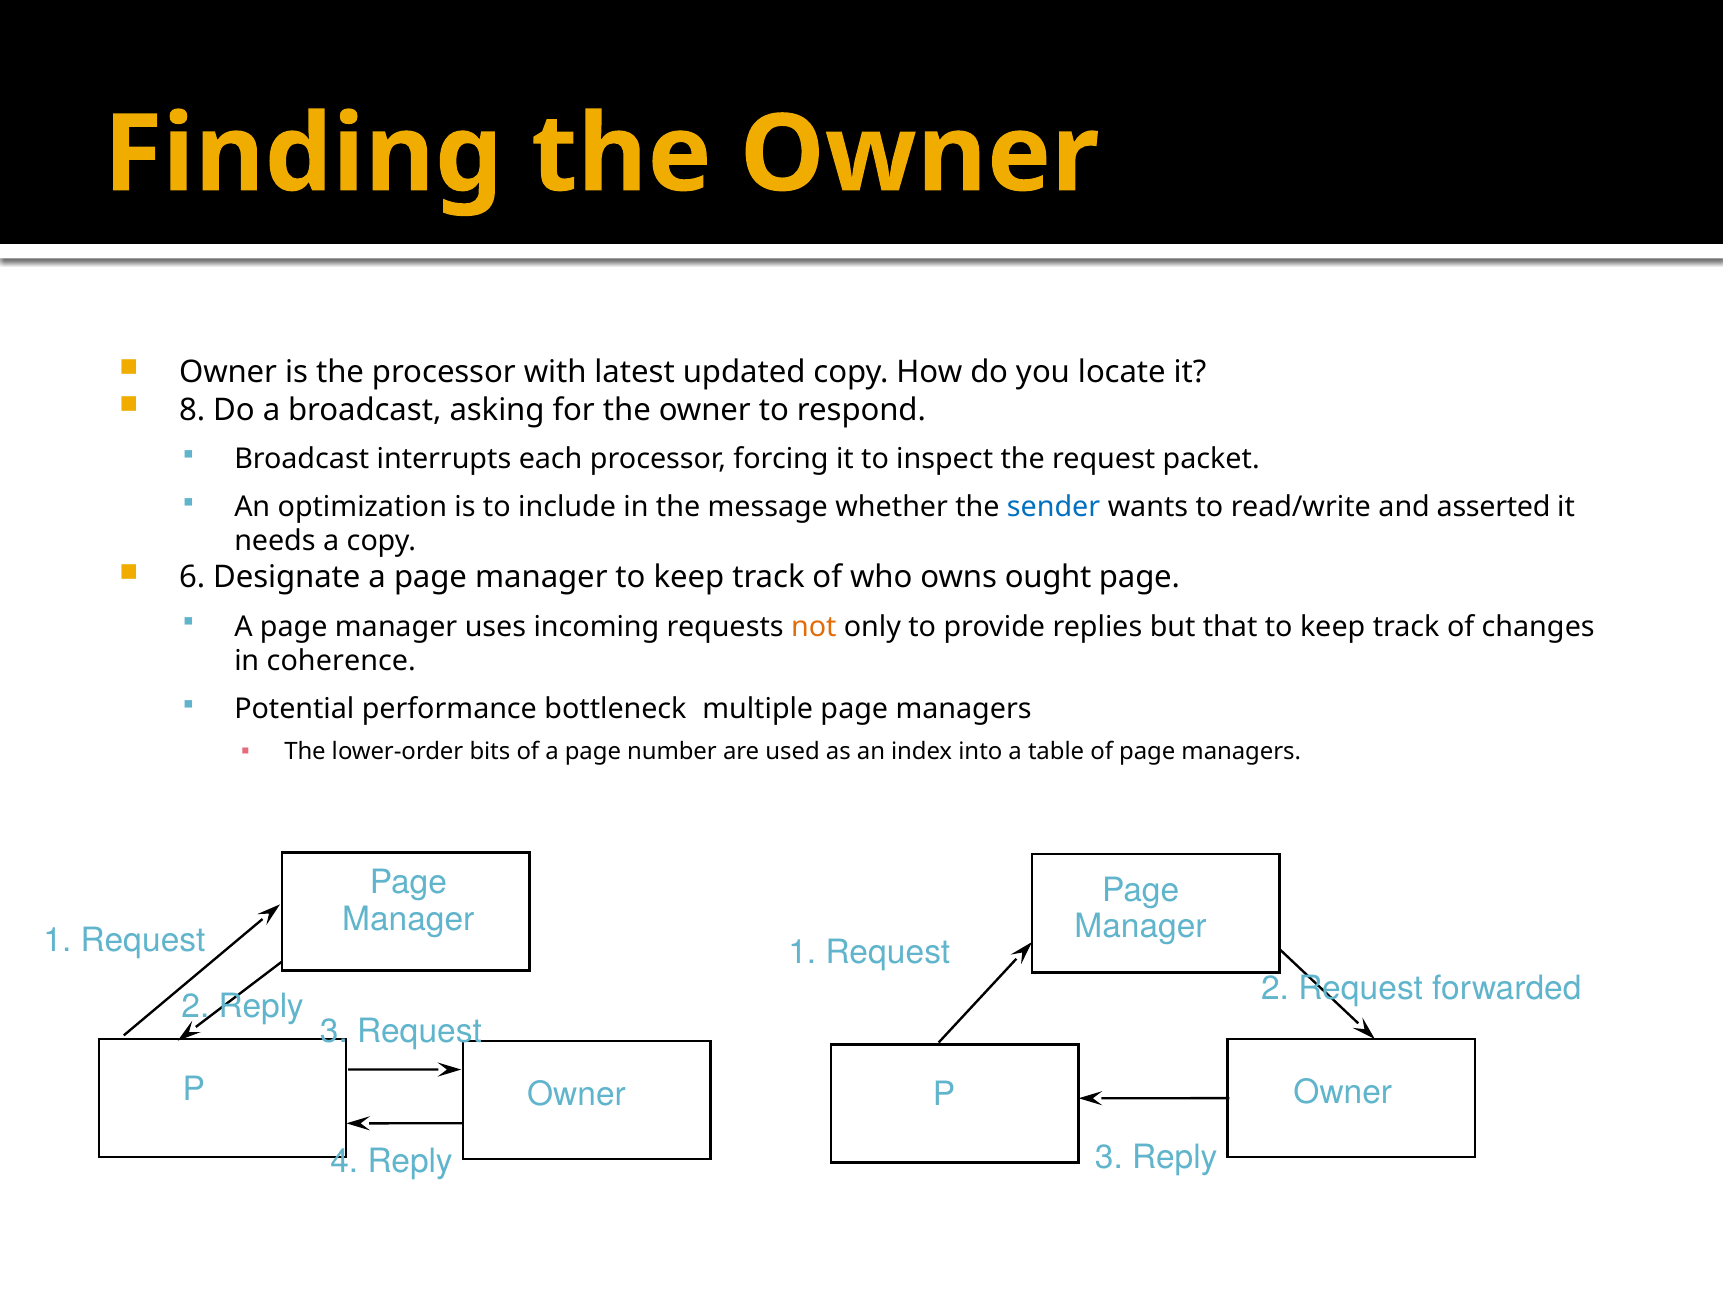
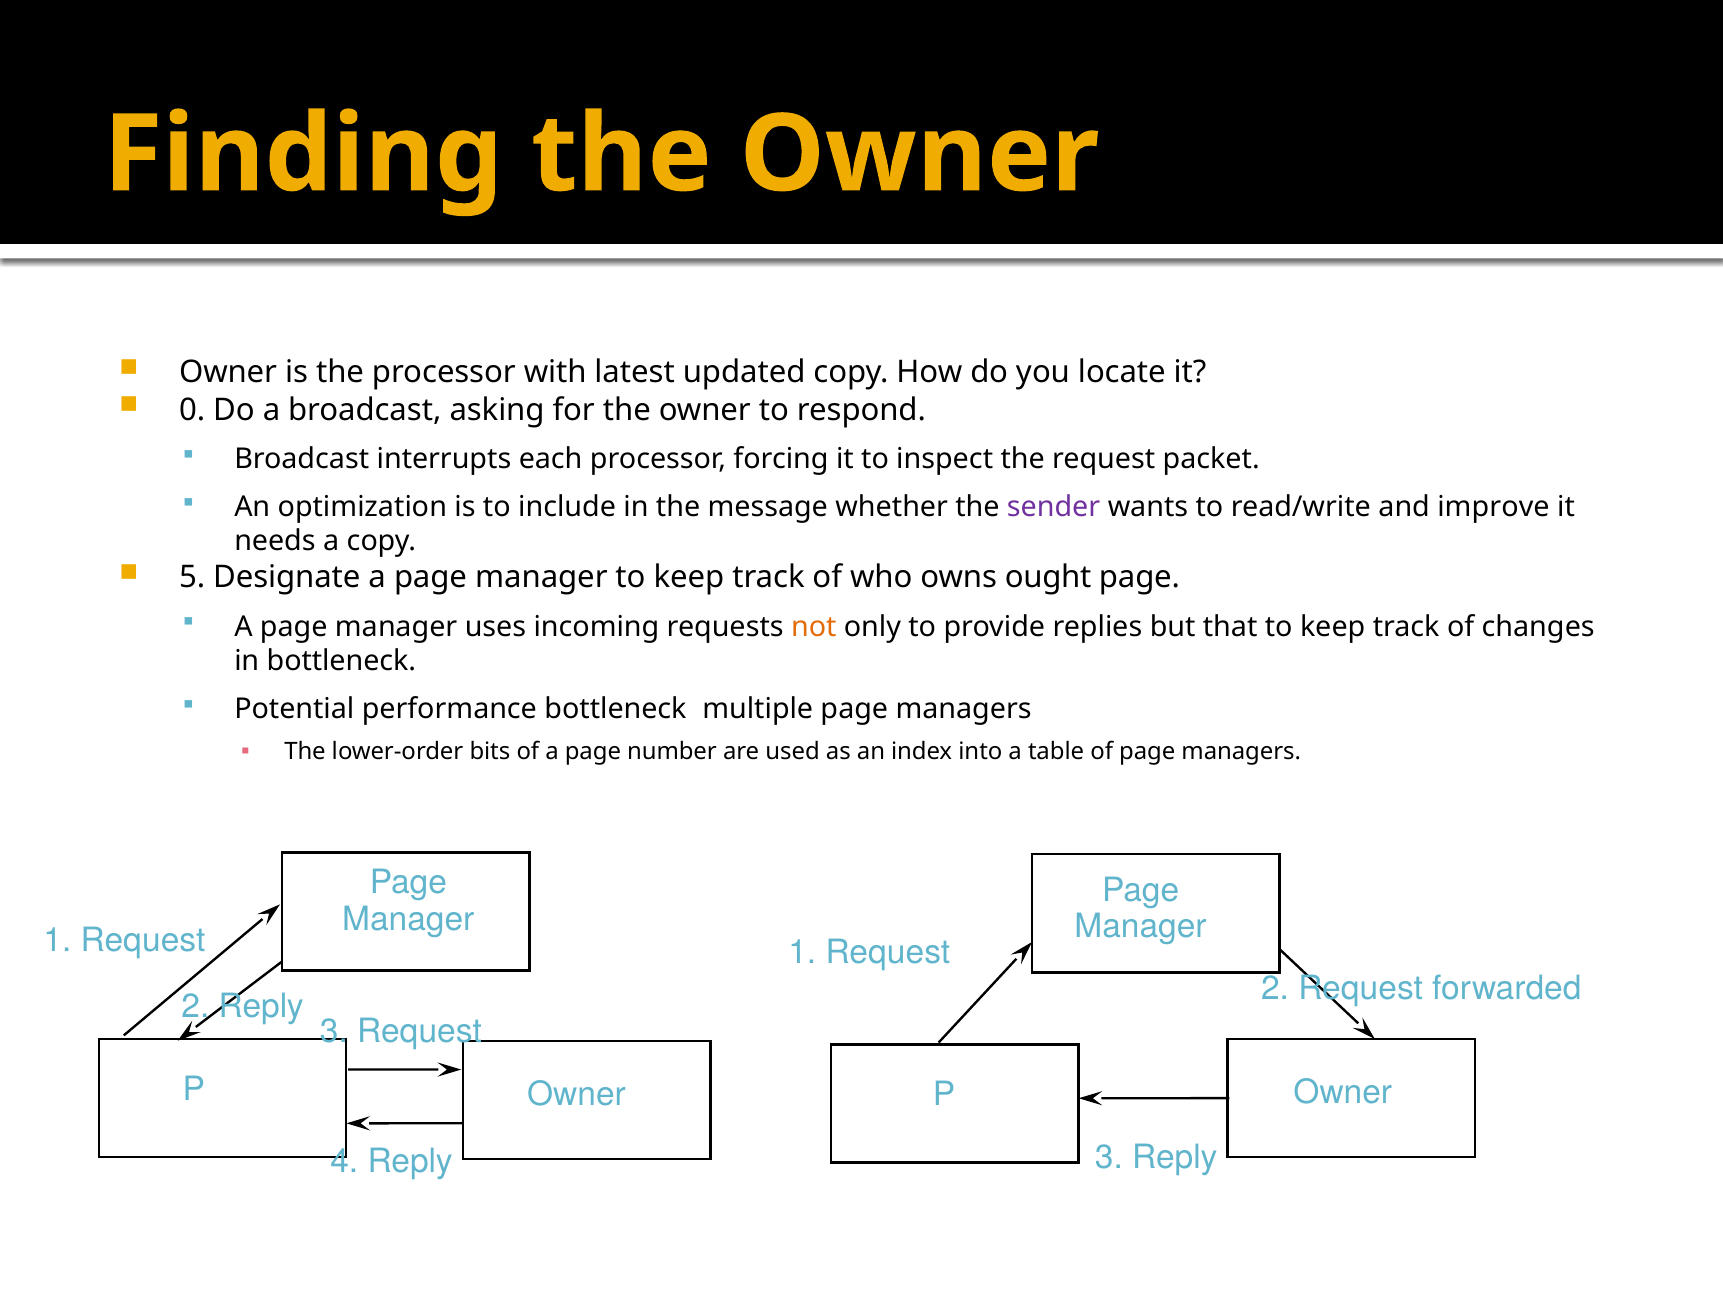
8: 8 -> 0 (192, 410)
sender colour: blue -> purple (1054, 507)
asserted: asserted -> improve (1493, 507)
6: 6 -> 5 (192, 578)
in coherence: coherence -> bottleneck (341, 661)
